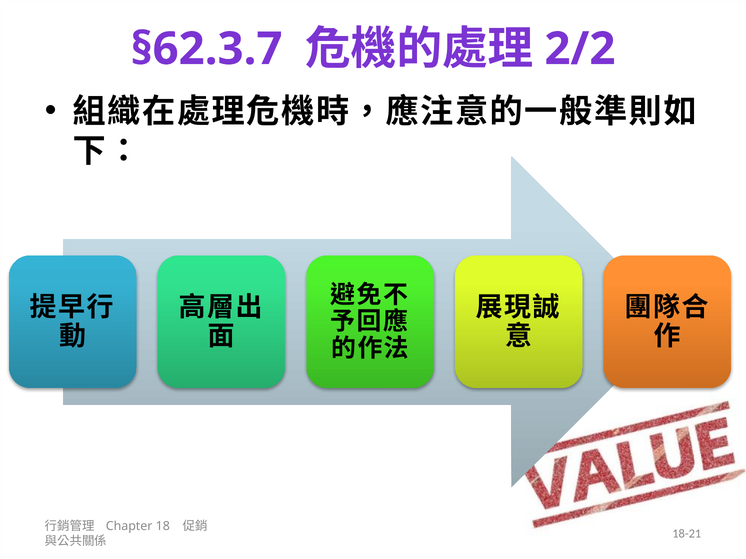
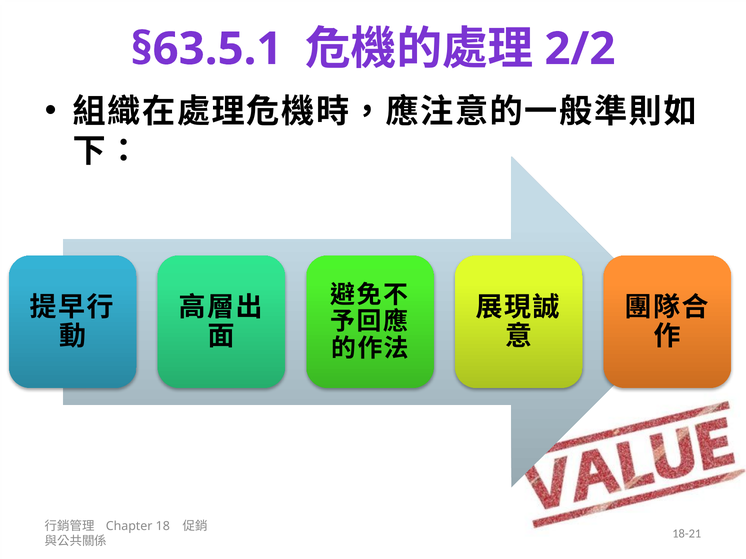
§62.3.7: §62.3.7 -> §63.5.1 (206, 49)
